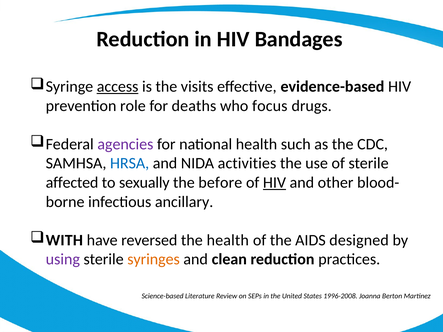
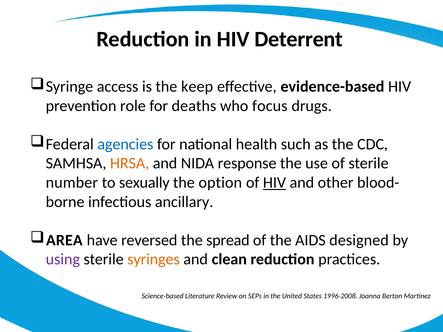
Bandages: Bandages -> Deterrent (299, 39)
access underline: present -> none (118, 87)
visits: visits -> keep (197, 87)
agencies colour: purple -> blue (125, 144)
HRSA colour: blue -> orange (130, 164)
activities: activities -> response (247, 164)
affected: affected -> number (72, 183)
before: before -> option (220, 183)
WITH: WITH -> AREA (64, 240)
the health: health -> spread (228, 240)
